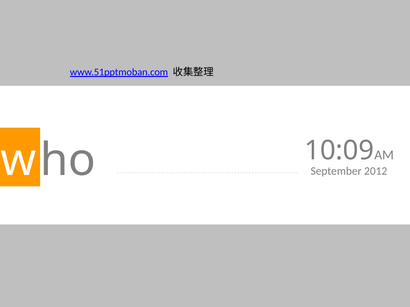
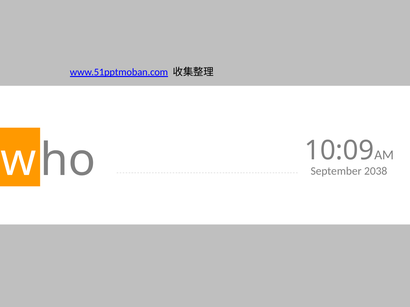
2012: 2012 -> 2038 (376, 172)
